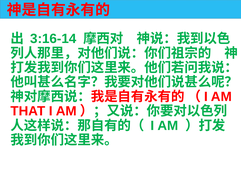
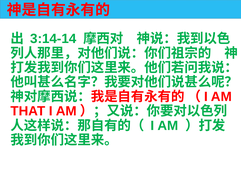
3:16-14: 3:16-14 -> 3:14-14 (53, 39)
